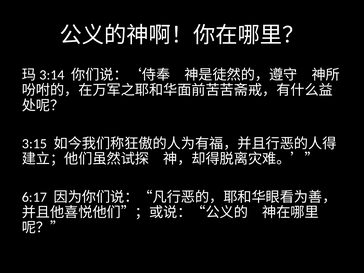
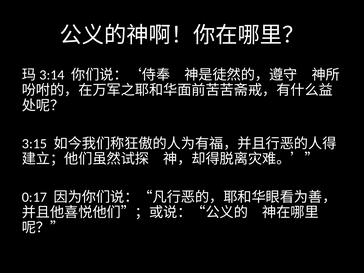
6:17: 6:17 -> 0:17 (34, 197)
